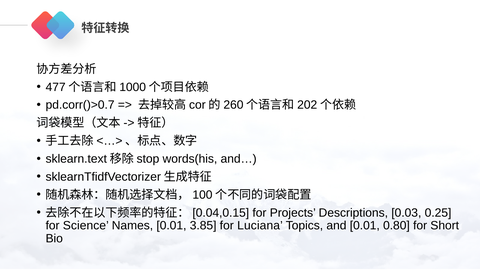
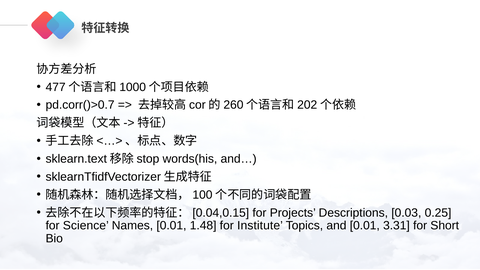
3.85: 3.85 -> 1.48 (203, 226)
Luciana: Luciana -> Institute (260, 226)
0.80: 0.80 -> 3.31 (396, 226)
